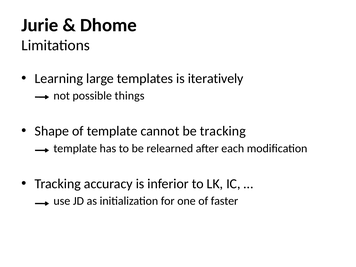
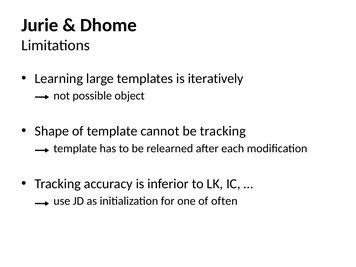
things: things -> object (130, 96)
faster: faster -> often (224, 201)
